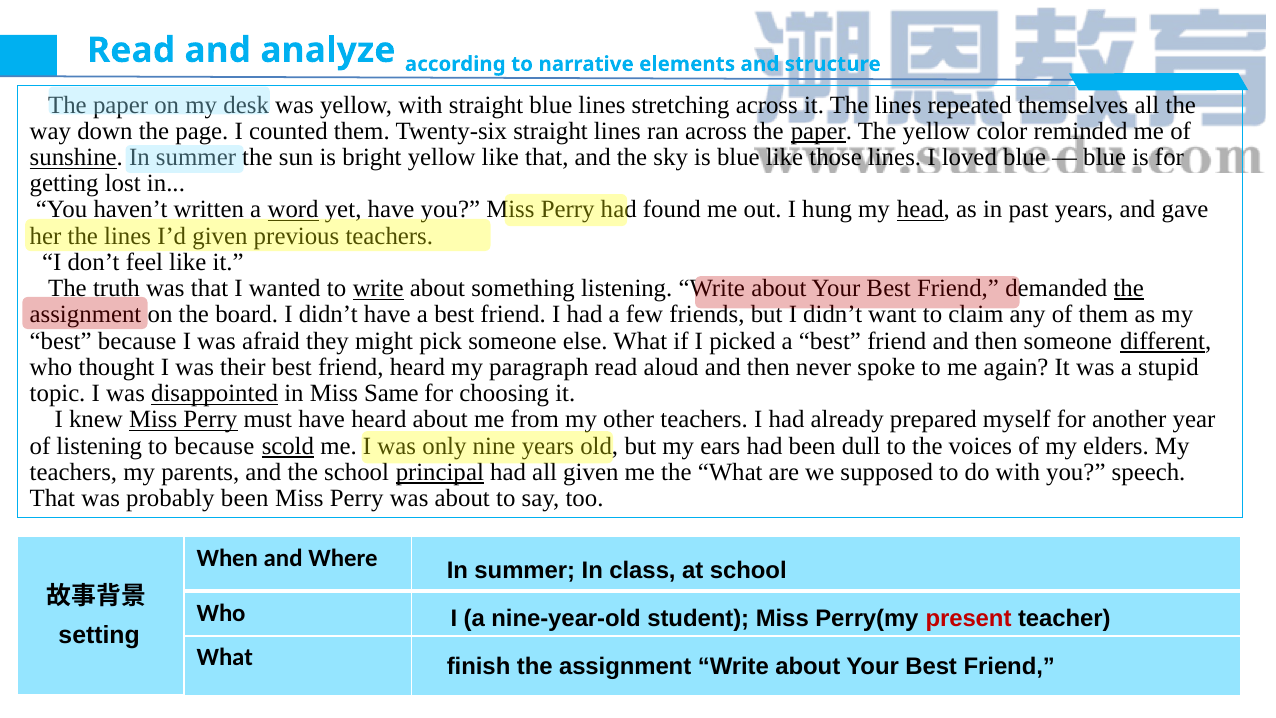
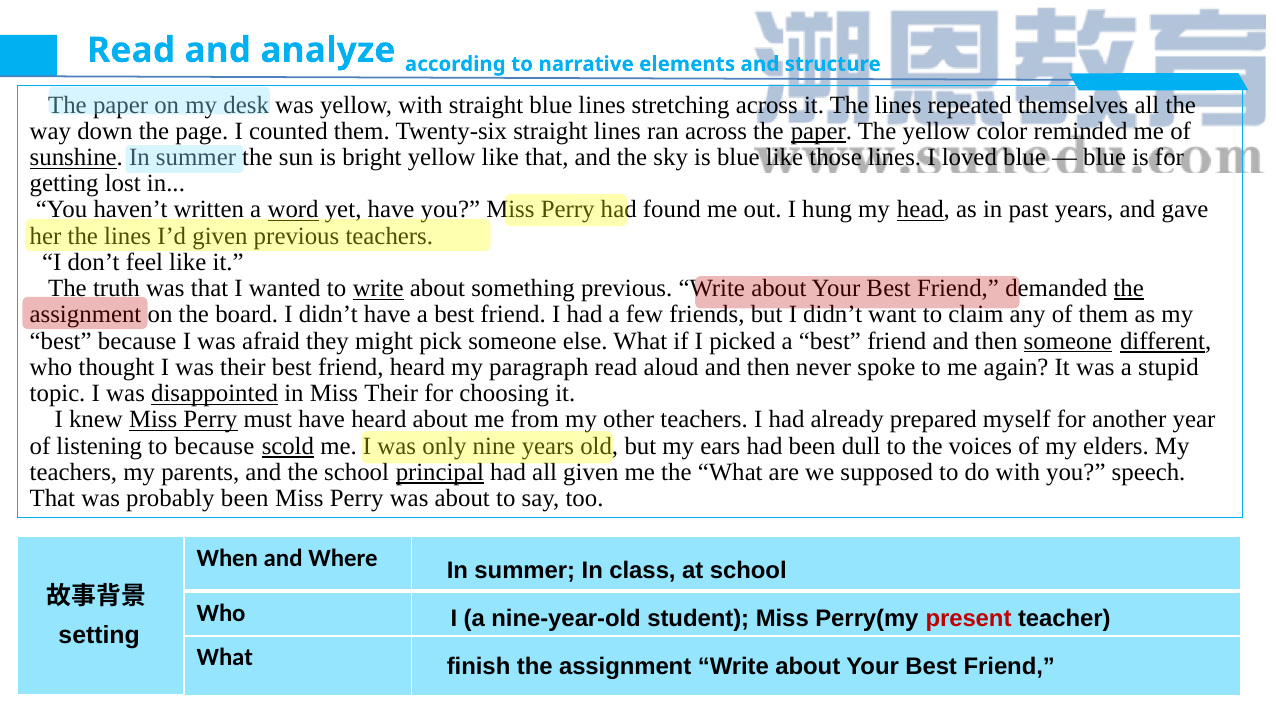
something listening: listening -> previous (627, 288)
someone underline: none -> present (1068, 341)
Miss Same: Same -> Their (391, 393)
